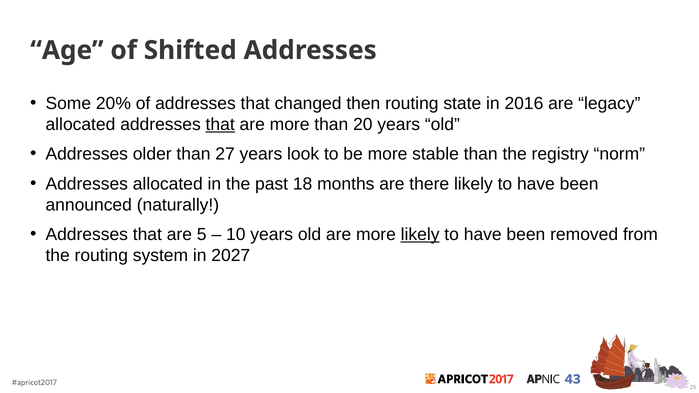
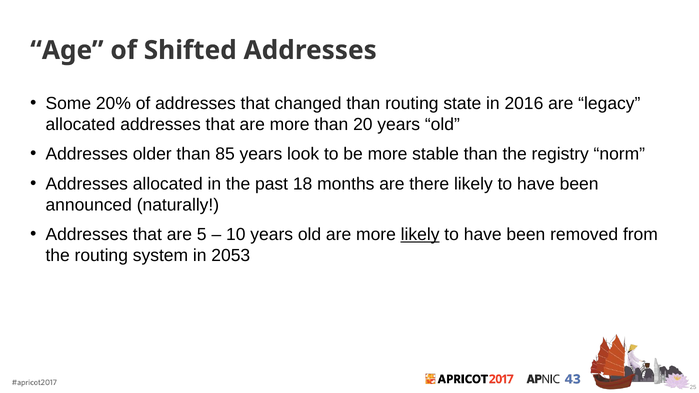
changed then: then -> than (363, 103)
that underline: present -> none (220, 124)
27: 27 -> 85 (225, 154)
2027: 2027 -> 2053 (231, 256)
